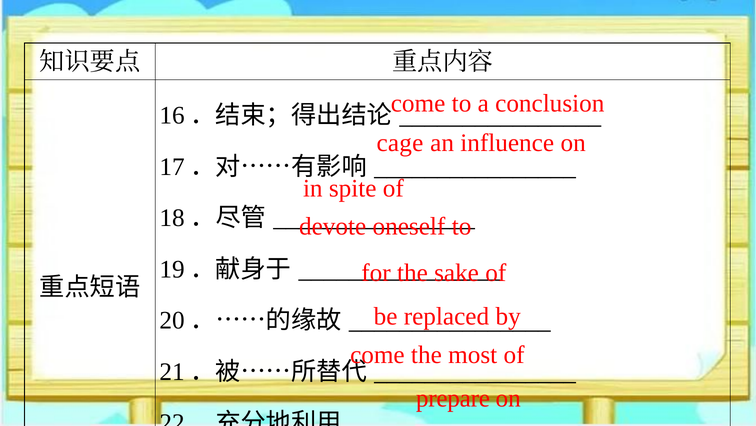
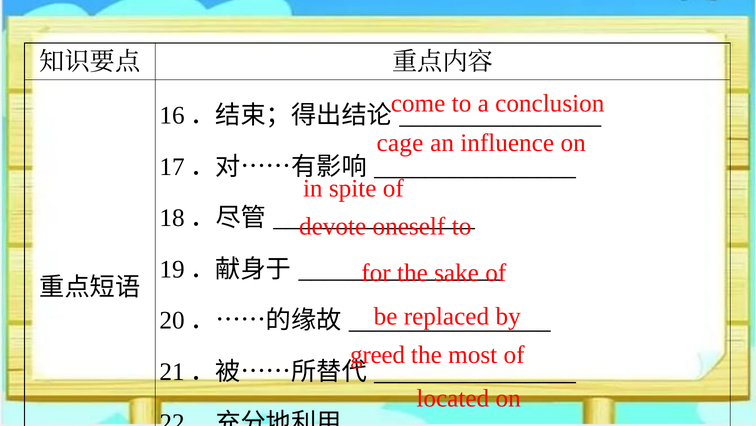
come: come -> greed (378, 354)
prepare: prepare -> located (453, 398)
